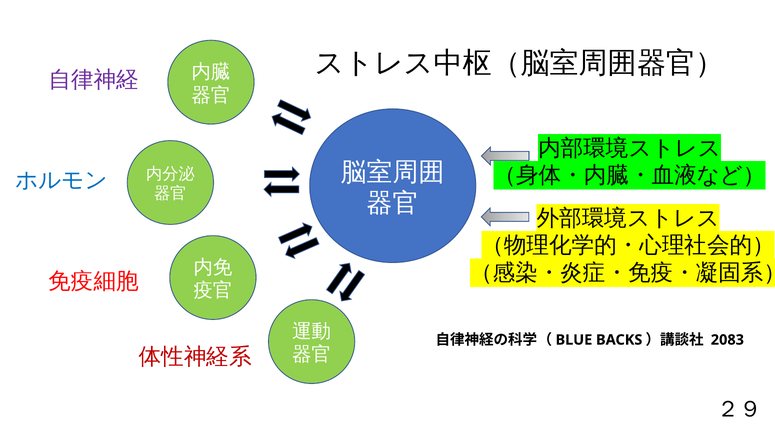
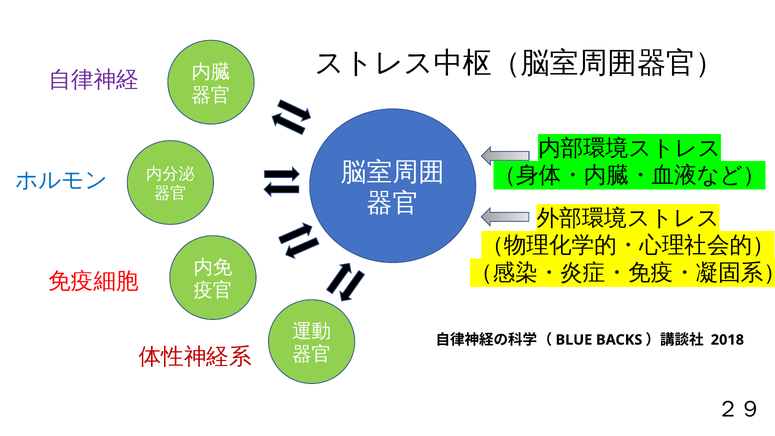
2083: 2083 -> 2018 (727, 340)
